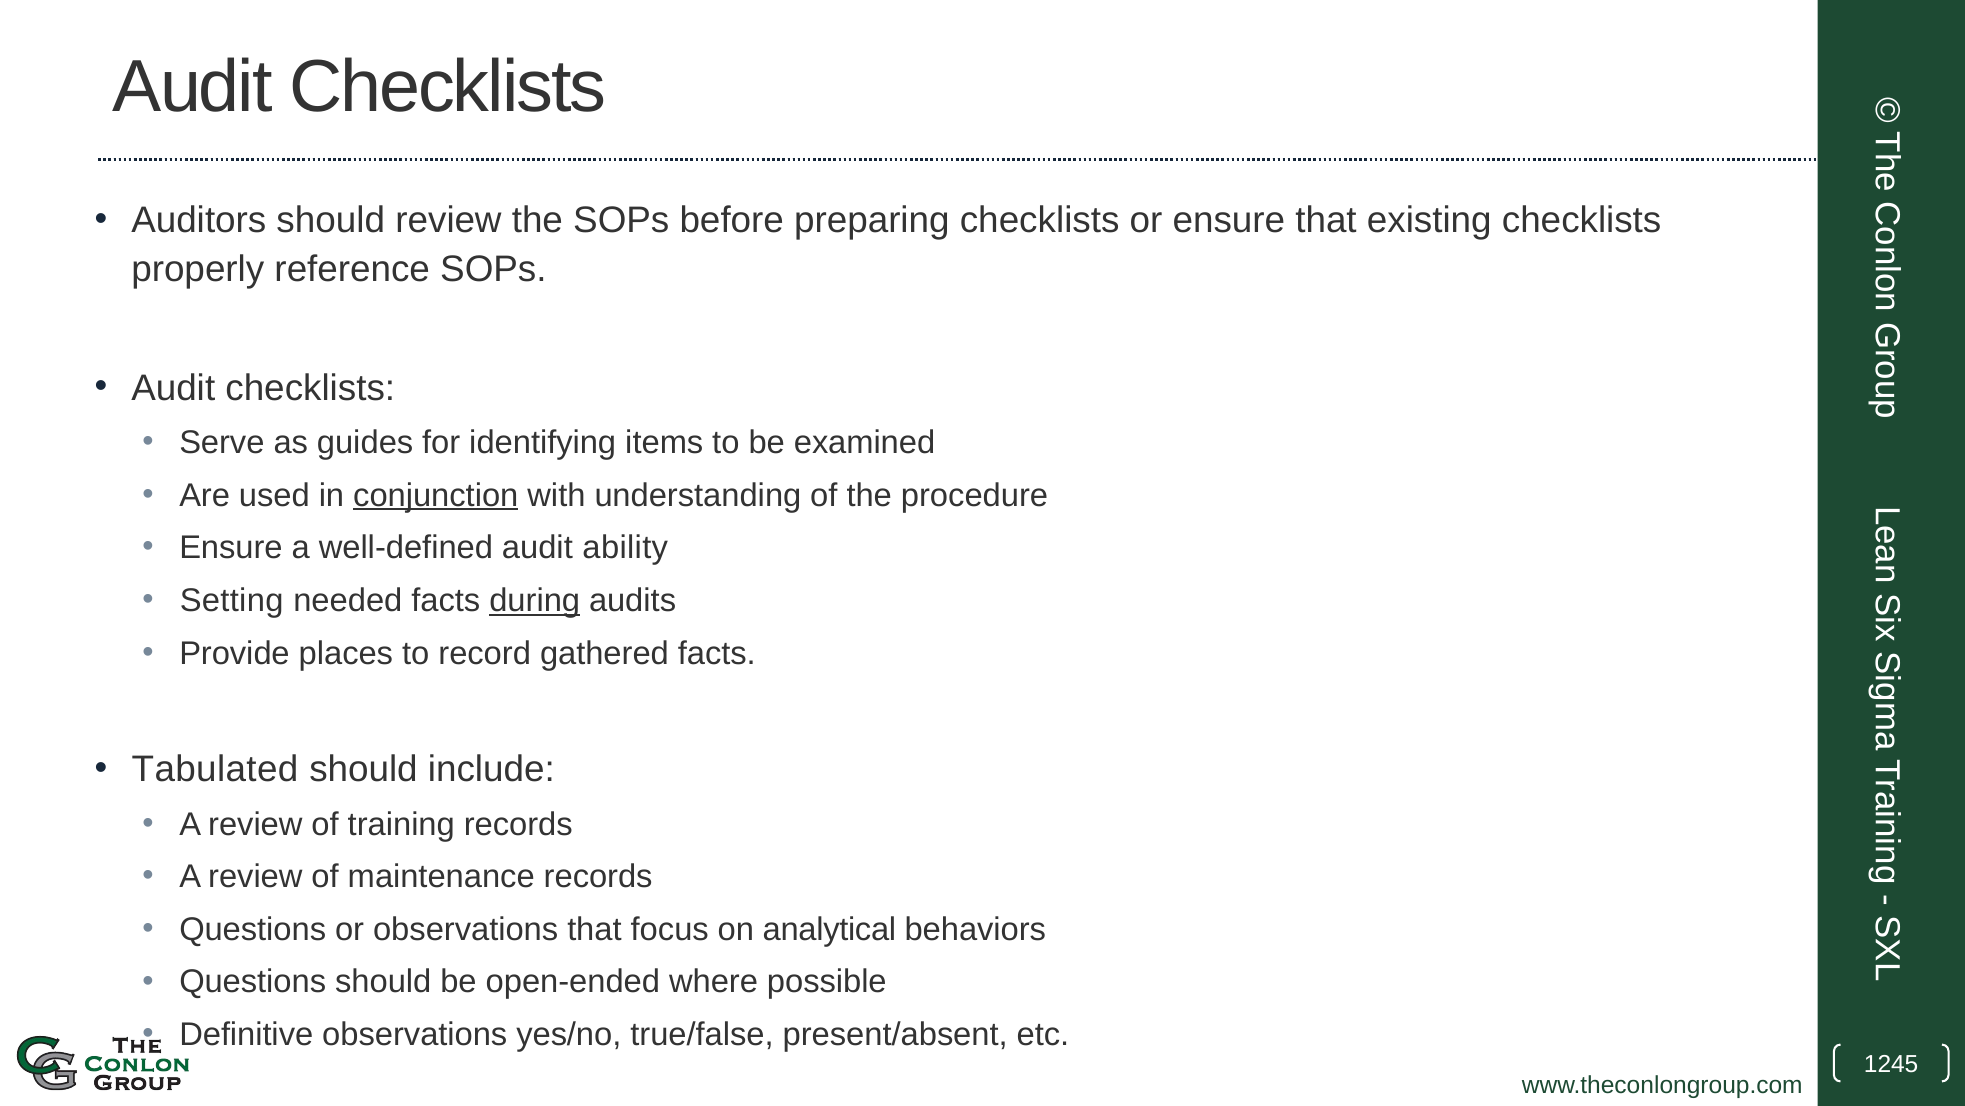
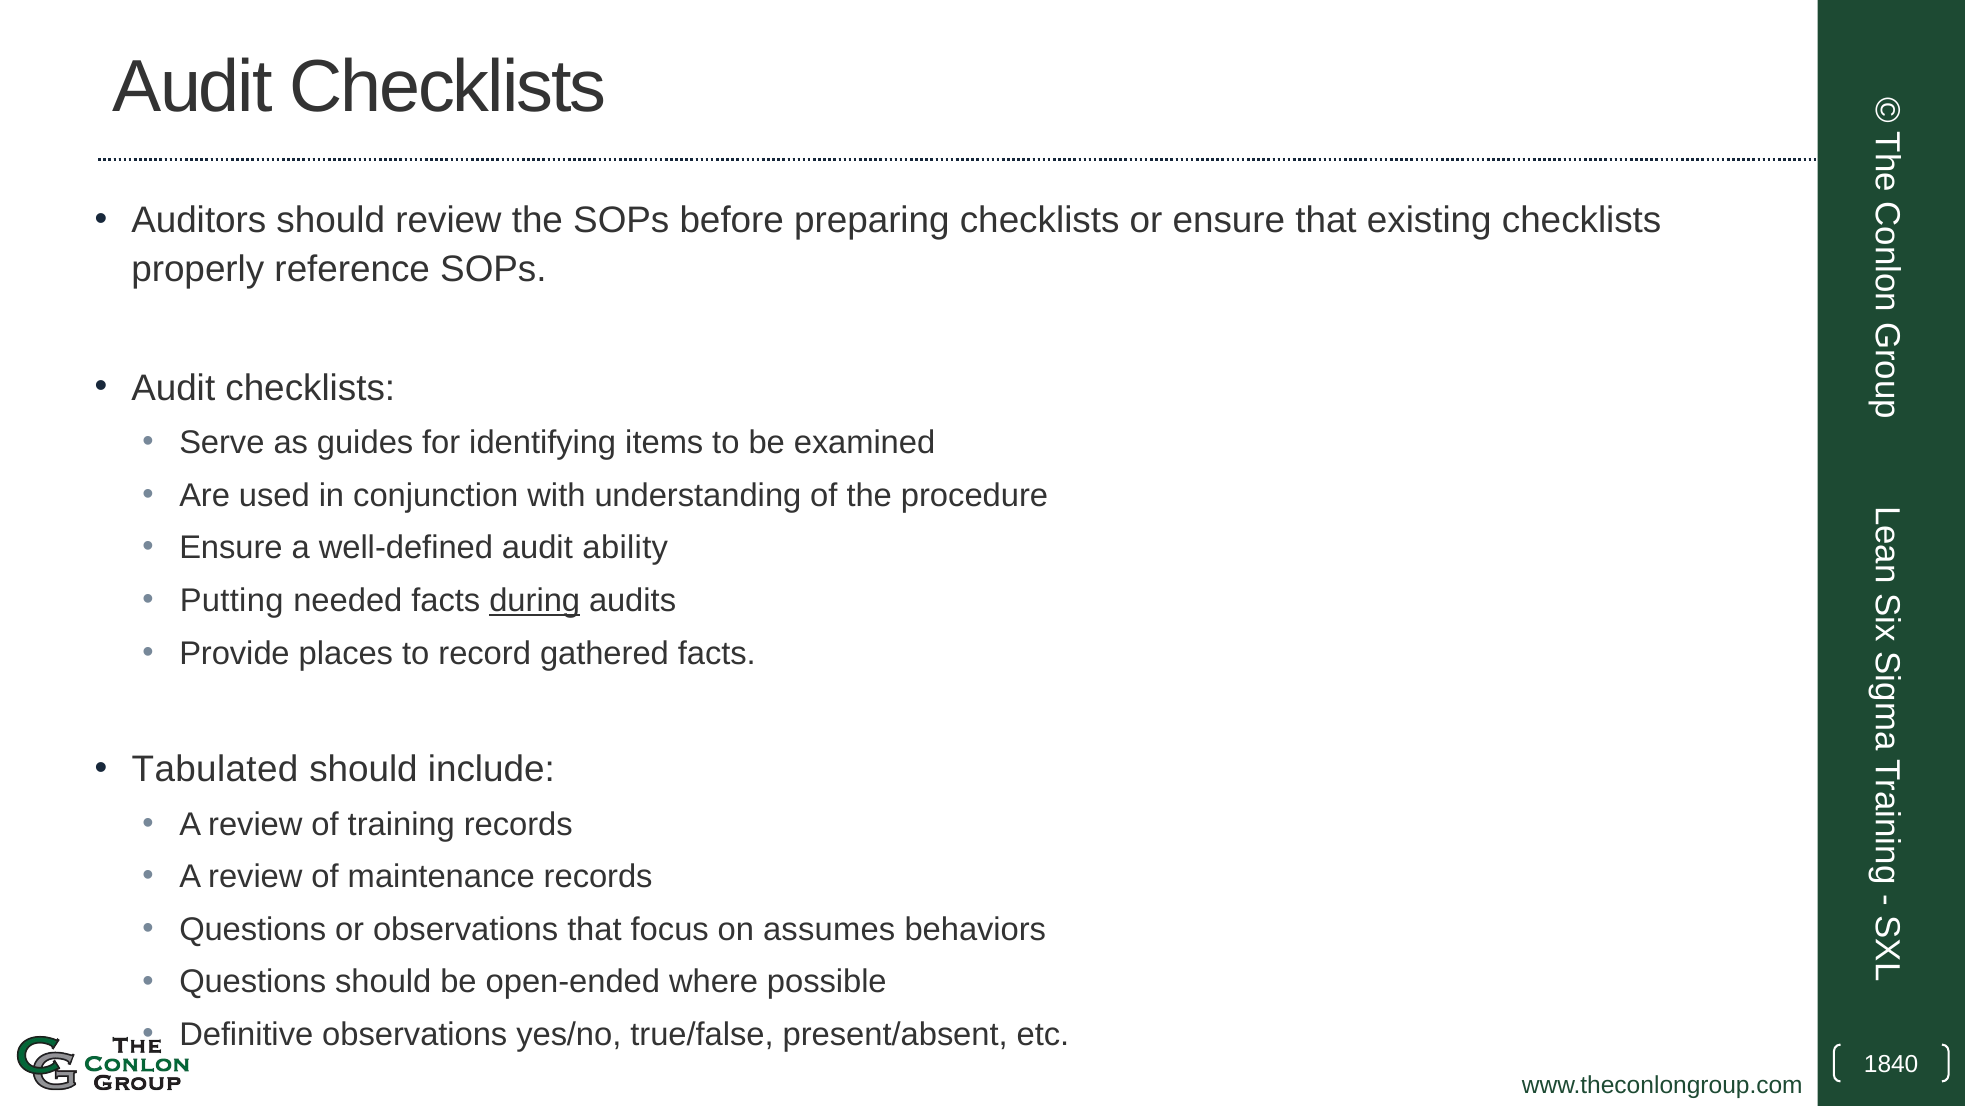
conjunction underline: present -> none (436, 495)
Setting: Setting -> Putting (232, 600)
analytical: analytical -> assumes (829, 929)
1245: 1245 -> 1840 (1891, 1064)
